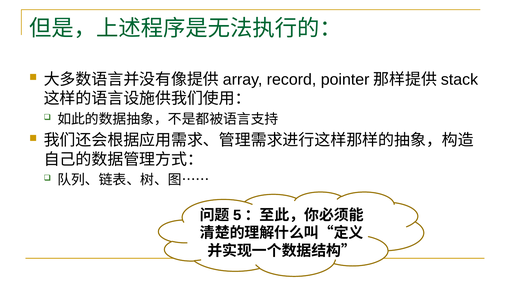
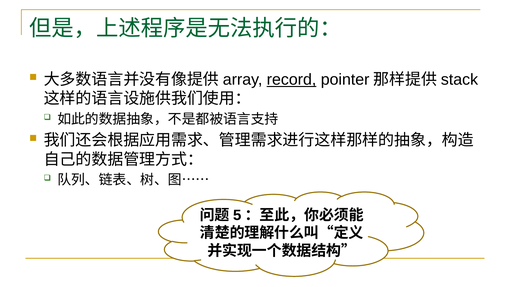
record underline: none -> present (292, 80)
